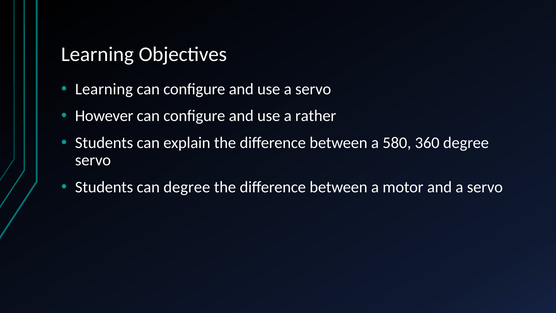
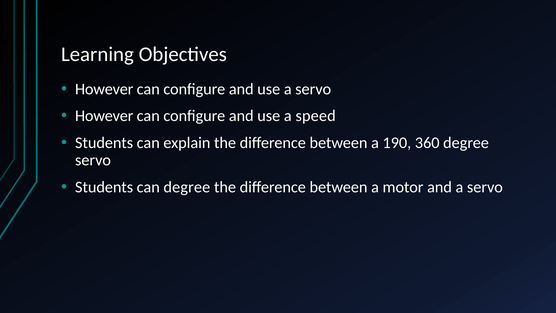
Learning: Learning -> However (104, 89)
rather: rather -> speed (316, 116)
580: 580 -> 190 (397, 143)
